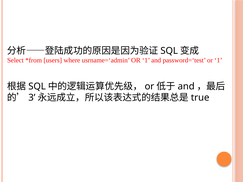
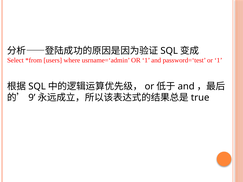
3: 3 -> 9 (32, 98)
